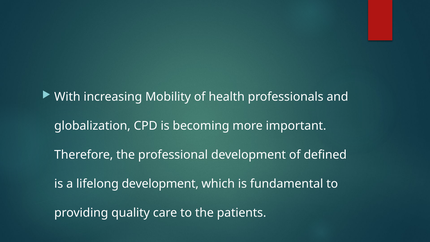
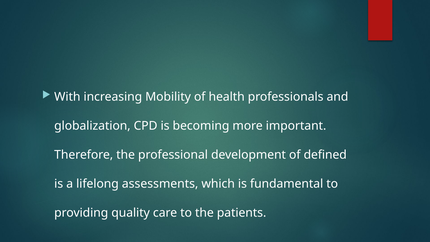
lifelong development: development -> assessments (160, 184)
